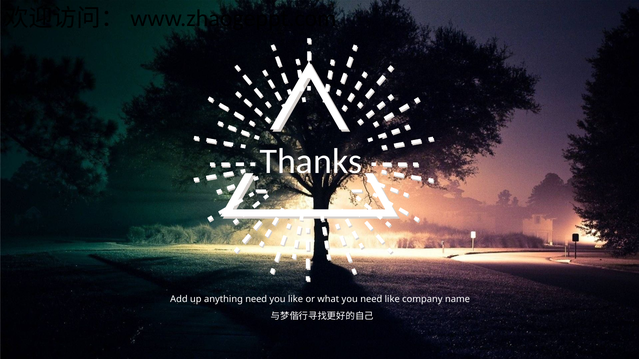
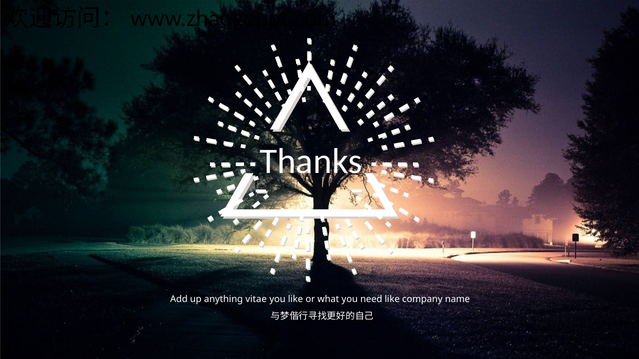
anything need: need -> vitae (256, 300)
